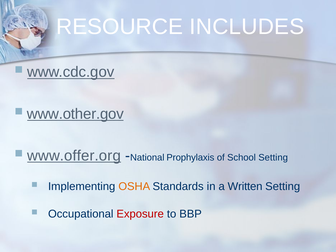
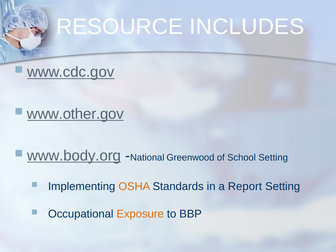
www.offer.org: www.offer.org -> www.body.org (74, 156)
Prophylaxis: Prophylaxis -> Greenwood (190, 158)
Written: Written -> Report (245, 186)
Exposure colour: red -> orange (140, 214)
